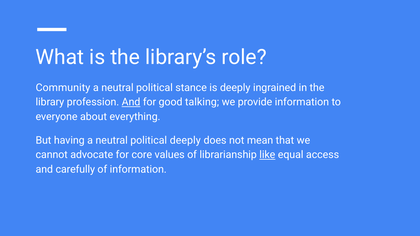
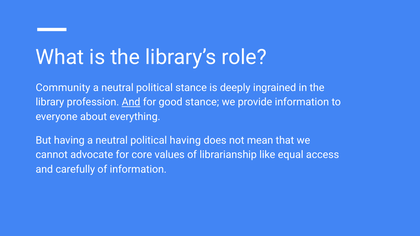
good talking: talking -> stance (202, 102)
political deeply: deeply -> having (185, 141)
like underline: present -> none (267, 155)
